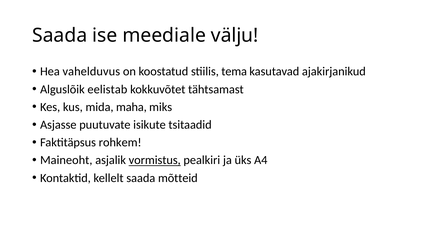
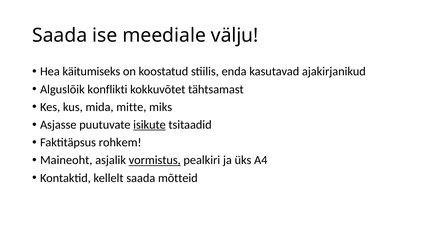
vahelduvus: vahelduvus -> käitumiseks (91, 71)
tema: tema -> enda (234, 71)
eelistab: eelistab -> konflikti (107, 89)
maha: maha -> mitte (131, 107)
isikute underline: none -> present (149, 124)
